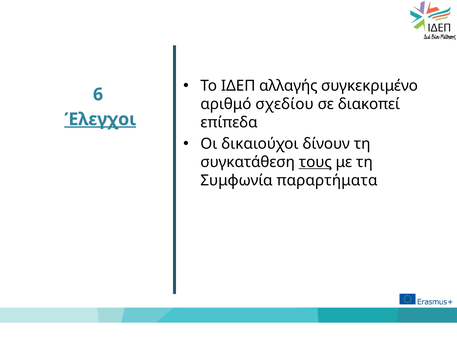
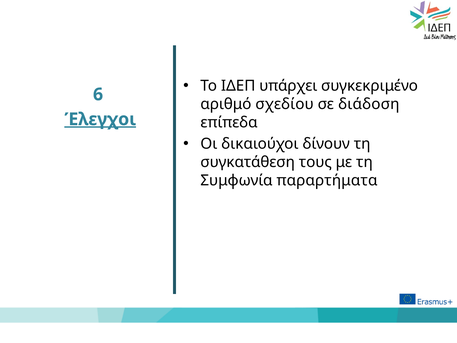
αλλαγής: αλλαγής -> υπάρχει (288, 86)
διακοπεί: διακοπεί -> διάδοση (369, 104)
τους underline: present -> none (315, 162)
